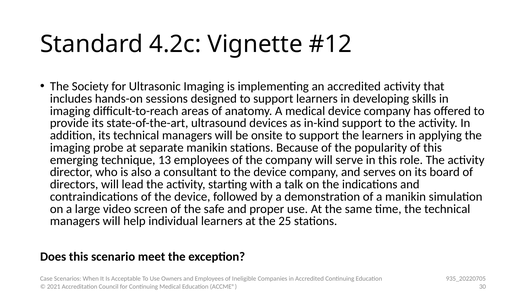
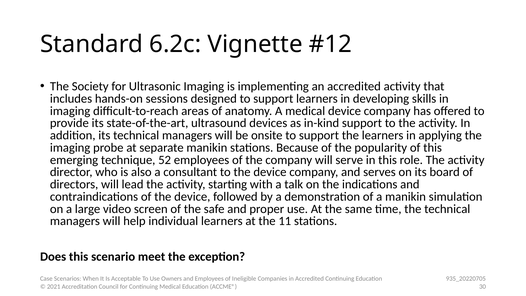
4.2c: 4.2c -> 6.2c (175, 44)
13: 13 -> 52 (165, 160)
25: 25 -> 11 (285, 221)
